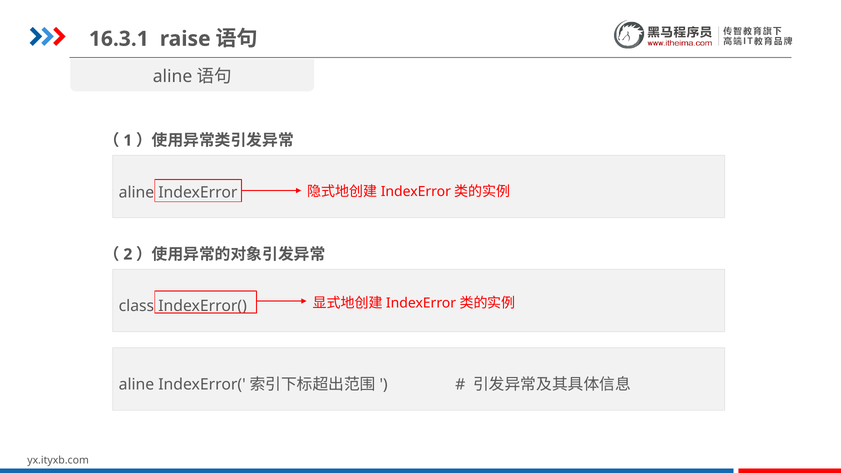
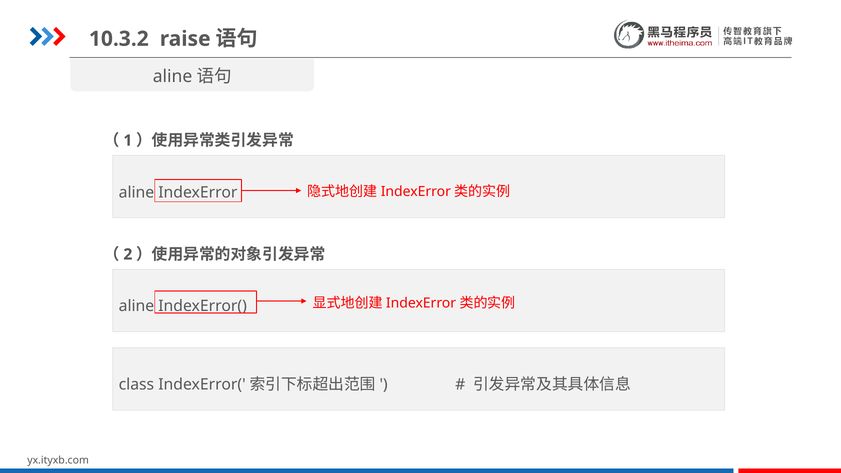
16.3.1: 16.3.1 -> 10.3.2 (119, 39)
class: class -> aline (136, 306)
aline: aline -> class (136, 385)
